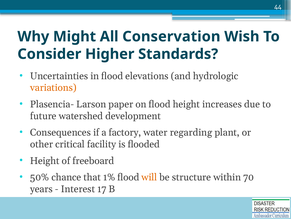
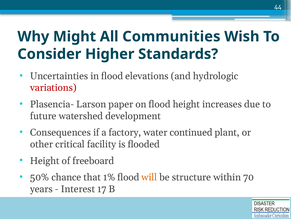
Conservation: Conservation -> Communities (171, 36)
variations colour: orange -> red (53, 87)
regarding: regarding -> continued (191, 132)
